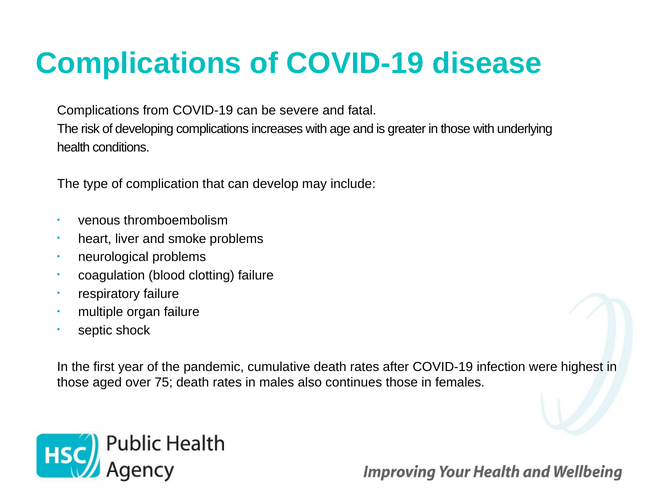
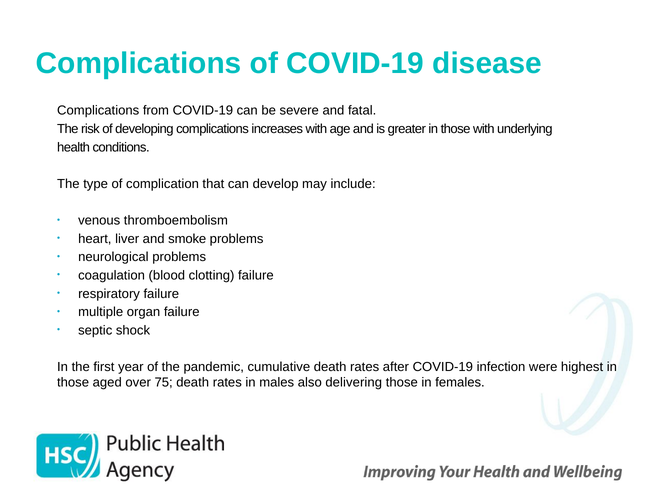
continues: continues -> delivering (354, 383)
